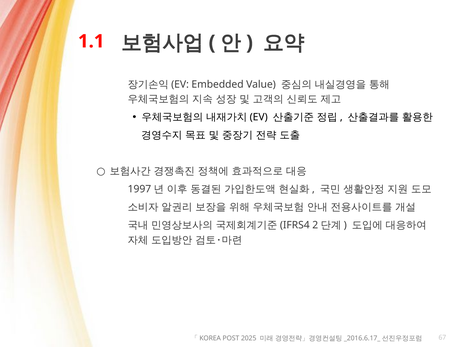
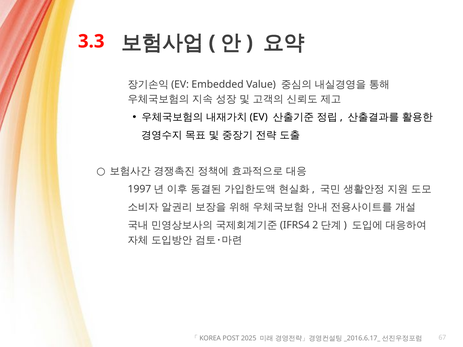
1.1: 1.1 -> 3.3 (91, 41)
